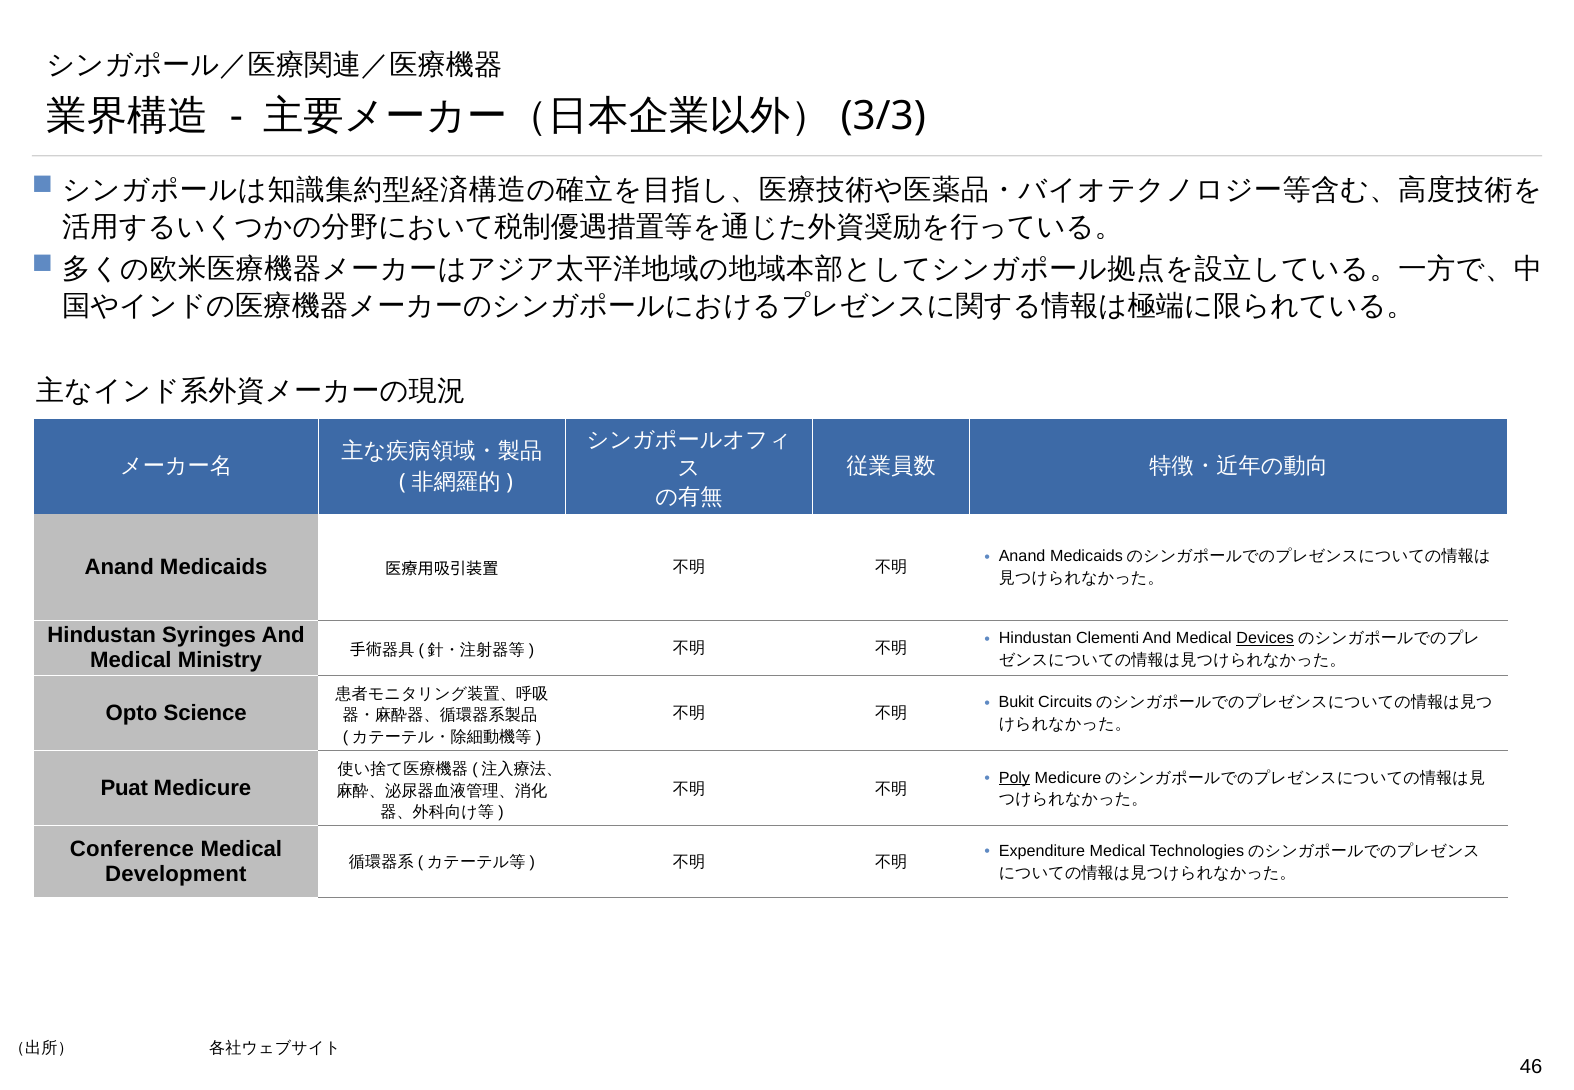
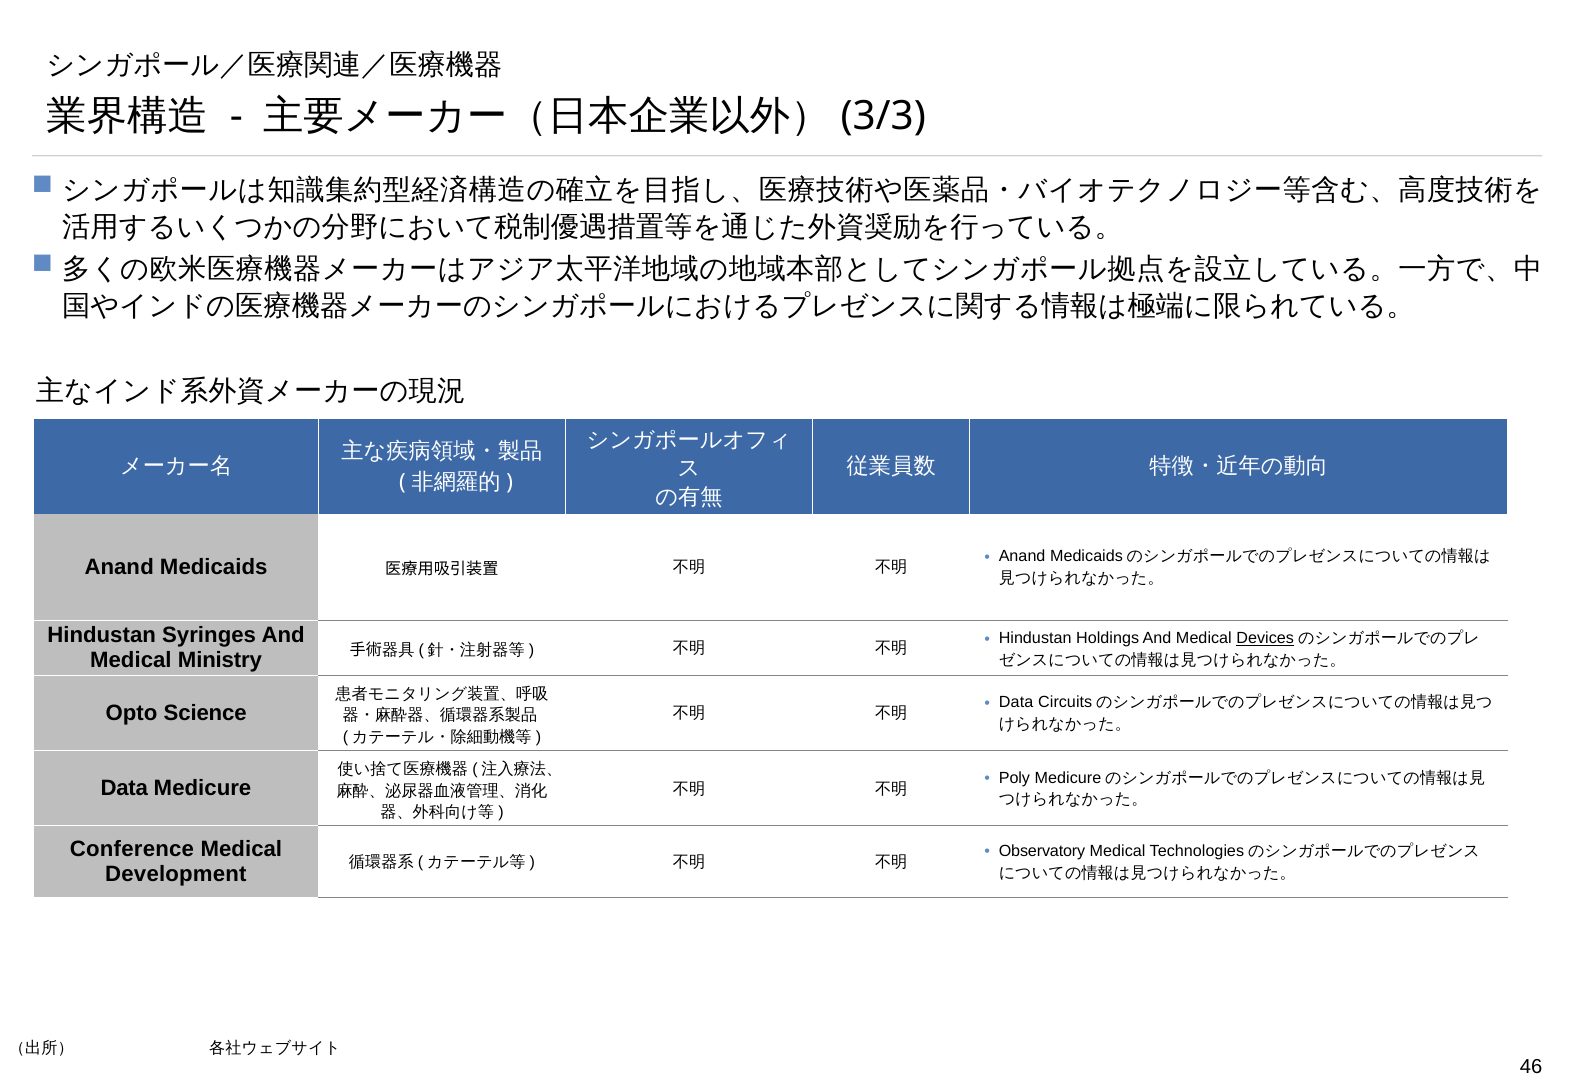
Clementi: Clementi -> Holdings (1108, 638)
Bukit: Bukit -> Data (1016, 702)
Poly underline: present -> none (1014, 778)
Puat: Puat -> Data (124, 788)
Expenditure: Expenditure -> Observatory (1042, 851)
